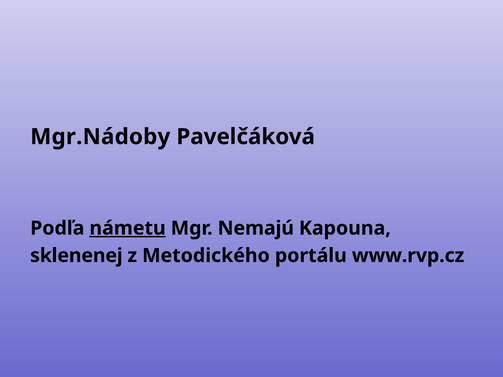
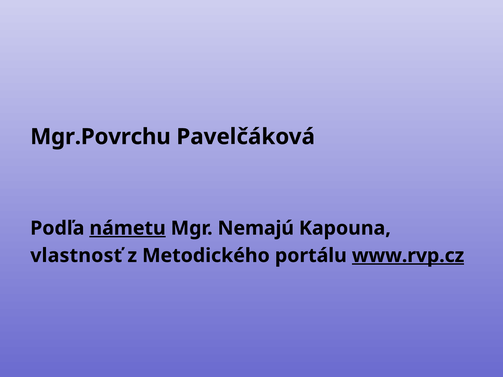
Mgr.Nádoby: Mgr.Nádoby -> Mgr.Povrchu (100, 137)
sklenenej: sklenenej -> vlastnosť (76, 256)
www.rvp.cz underline: none -> present (408, 256)
